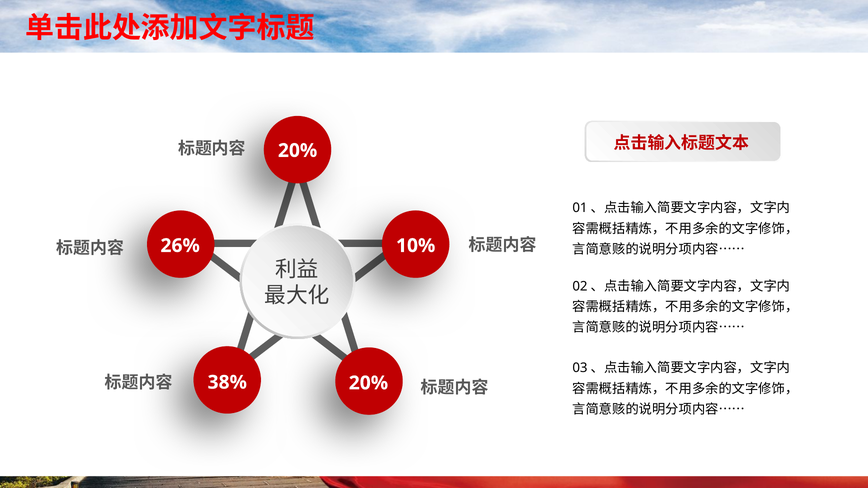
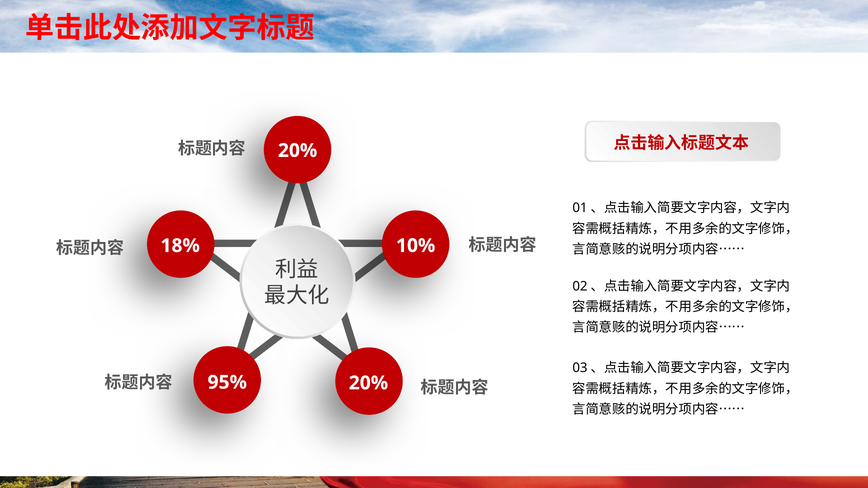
26%: 26% -> 18% (180, 246)
38%: 38% -> 95% (227, 383)
